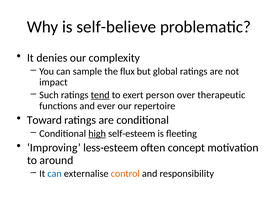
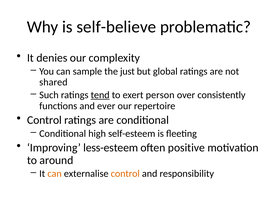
flux: flux -> just (127, 71)
impact: impact -> shared (53, 82)
therapeutic: therapeutic -> consistently (221, 95)
Toward: Toward -> Control (44, 120)
high underline: present -> none (97, 133)
concept: concept -> positive (186, 147)
can colour: blue -> orange (55, 173)
